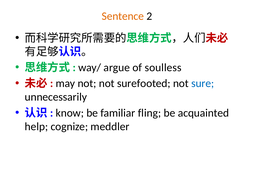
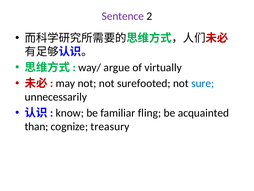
Sentence colour: orange -> purple (123, 16)
soulless: soulless -> virtually (163, 67)
help: help -> than (37, 126)
meddler: meddler -> treasury (110, 126)
